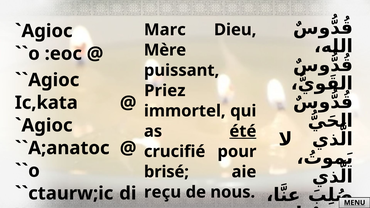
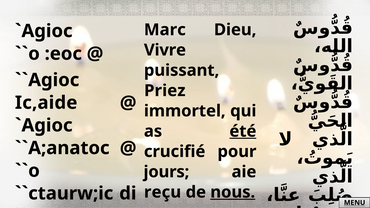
Mère: Mère -> Vivre (165, 50)
Ic,kata: Ic,kata -> Ic,aide (46, 103)
brisé: brisé -> jours (166, 172)
nous underline: none -> present (233, 192)
